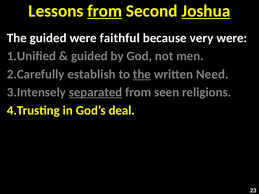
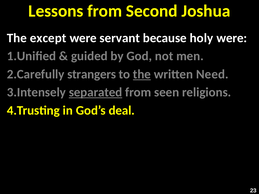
from underline: present -> none (105, 11)
Joshua underline: present -> none (206, 11)
The guided: guided -> except (48, 38)
faithful: faithful -> servant (120, 38)
very: very -> holy (202, 38)
establish: establish -> strangers (92, 74)
